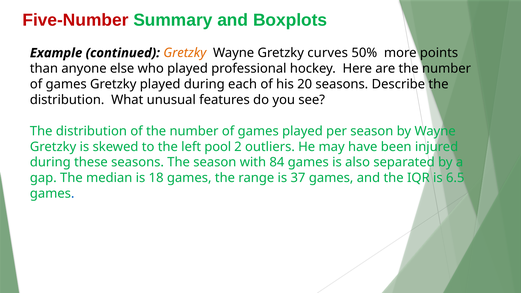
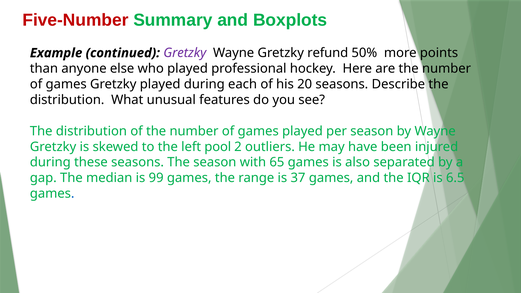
Gretzky colour: orange -> purple (185, 53)
curves: curves -> refund (328, 53)
84: 84 -> 65 (277, 162)
18: 18 -> 99 (156, 178)
